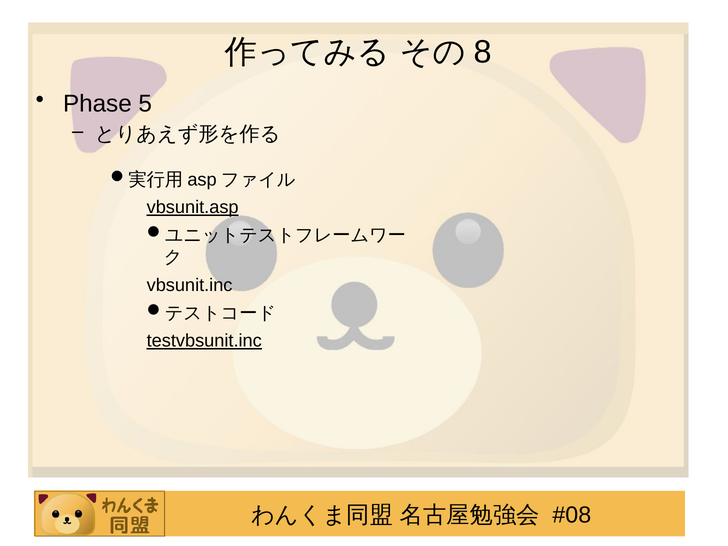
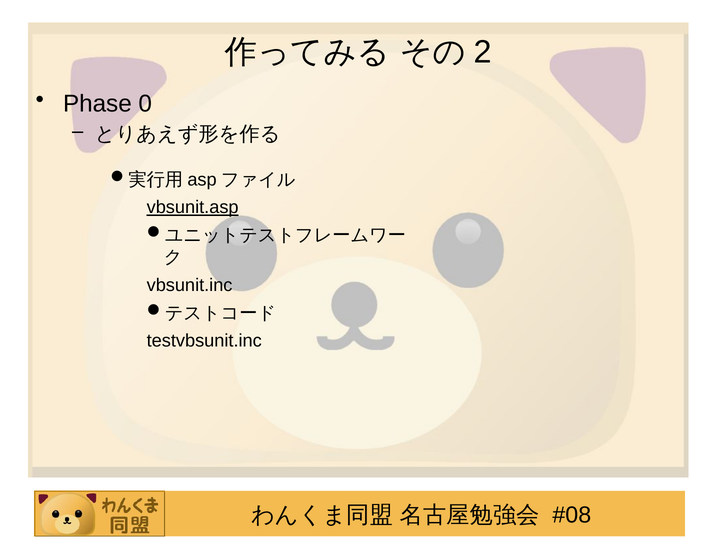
8: 8 -> 2 (483, 52)
5: 5 -> 0 (145, 104)
testvbsunit.inc underline: present -> none (204, 341)
